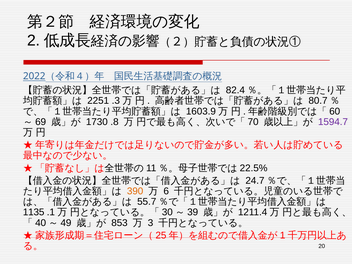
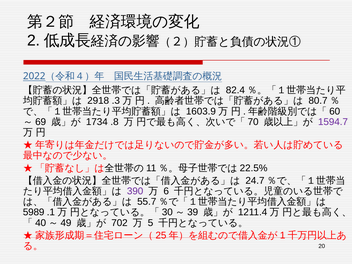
2251: 2251 -> 2918 (98, 101)
1730: 1730 -> 1734 (97, 122)
390 colour: orange -> purple (135, 191)
1135: 1135 -> 5989 (34, 212)
853: 853 -> 702 (119, 223)
3: 3 -> 5 (151, 223)
